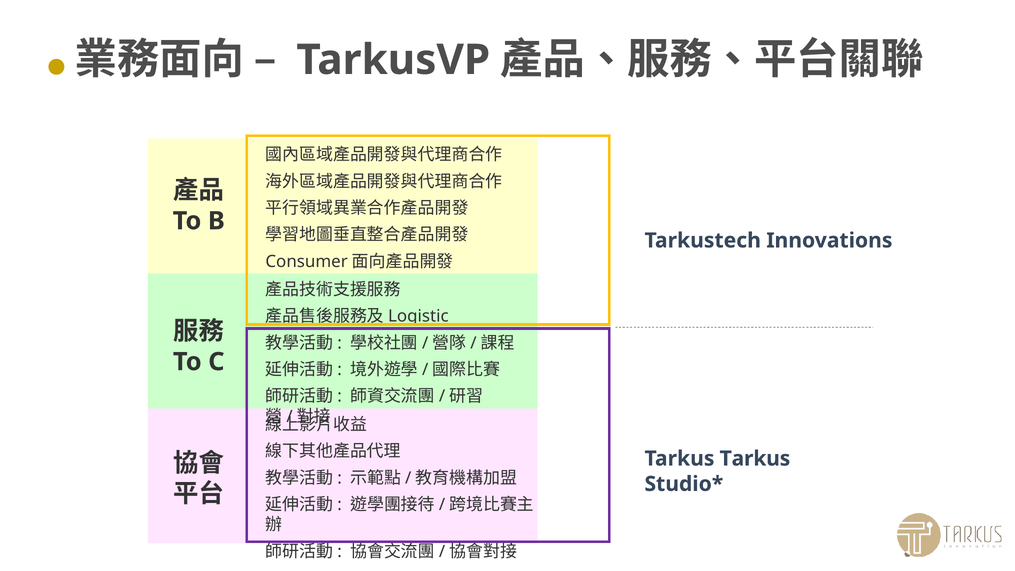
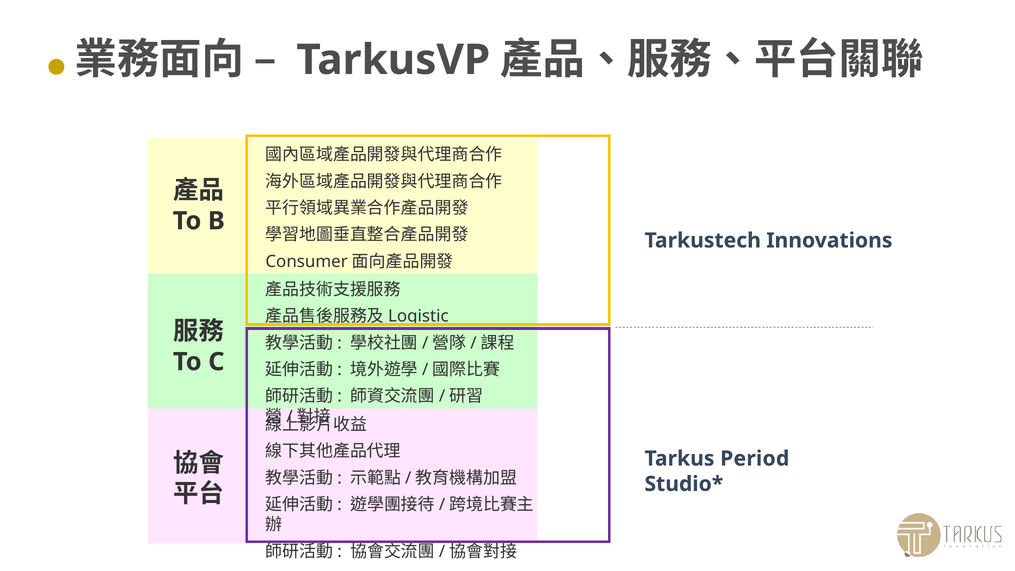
Tarkus Tarkus: Tarkus -> Period (755, 459)
